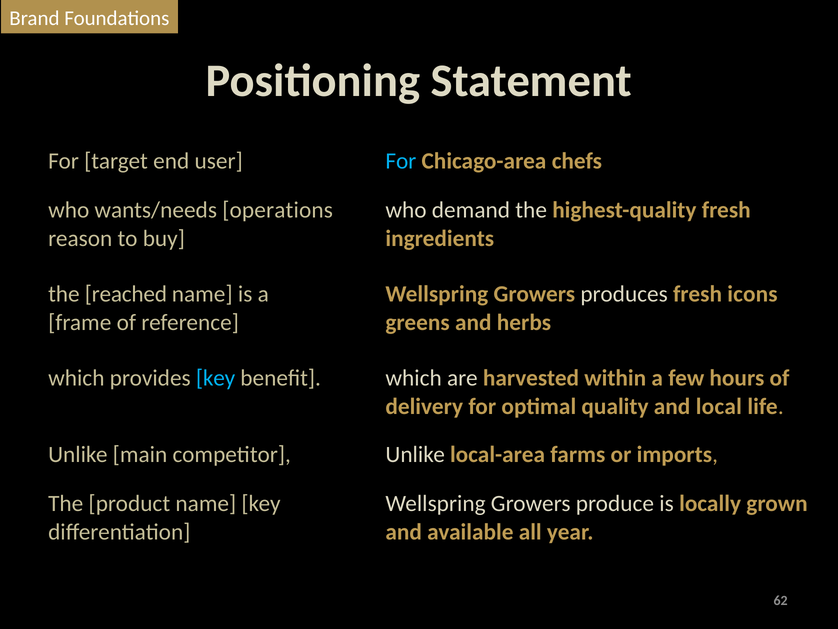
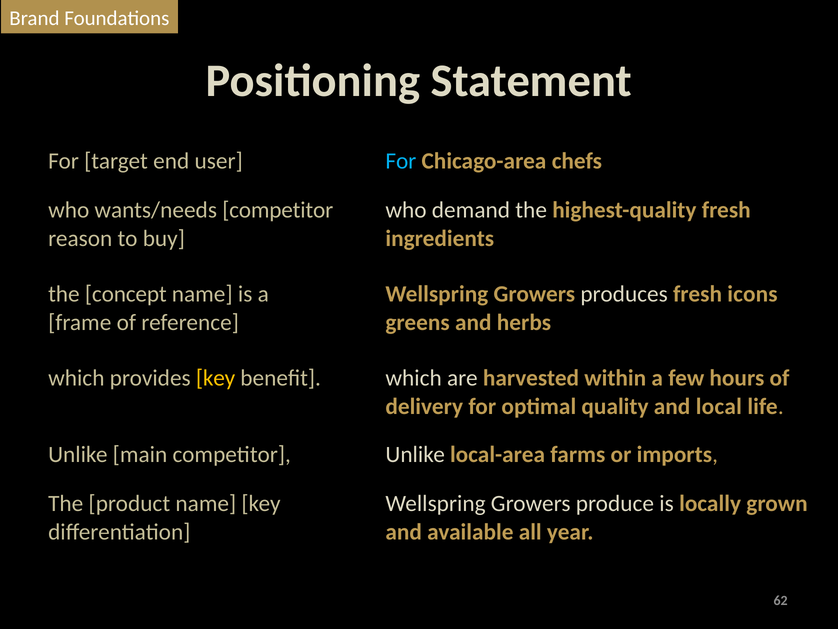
wants/needs operations: operations -> competitor (278, 210)
reached: reached -> concept (126, 294)
key colour: light blue -> yellow (216, 378)
